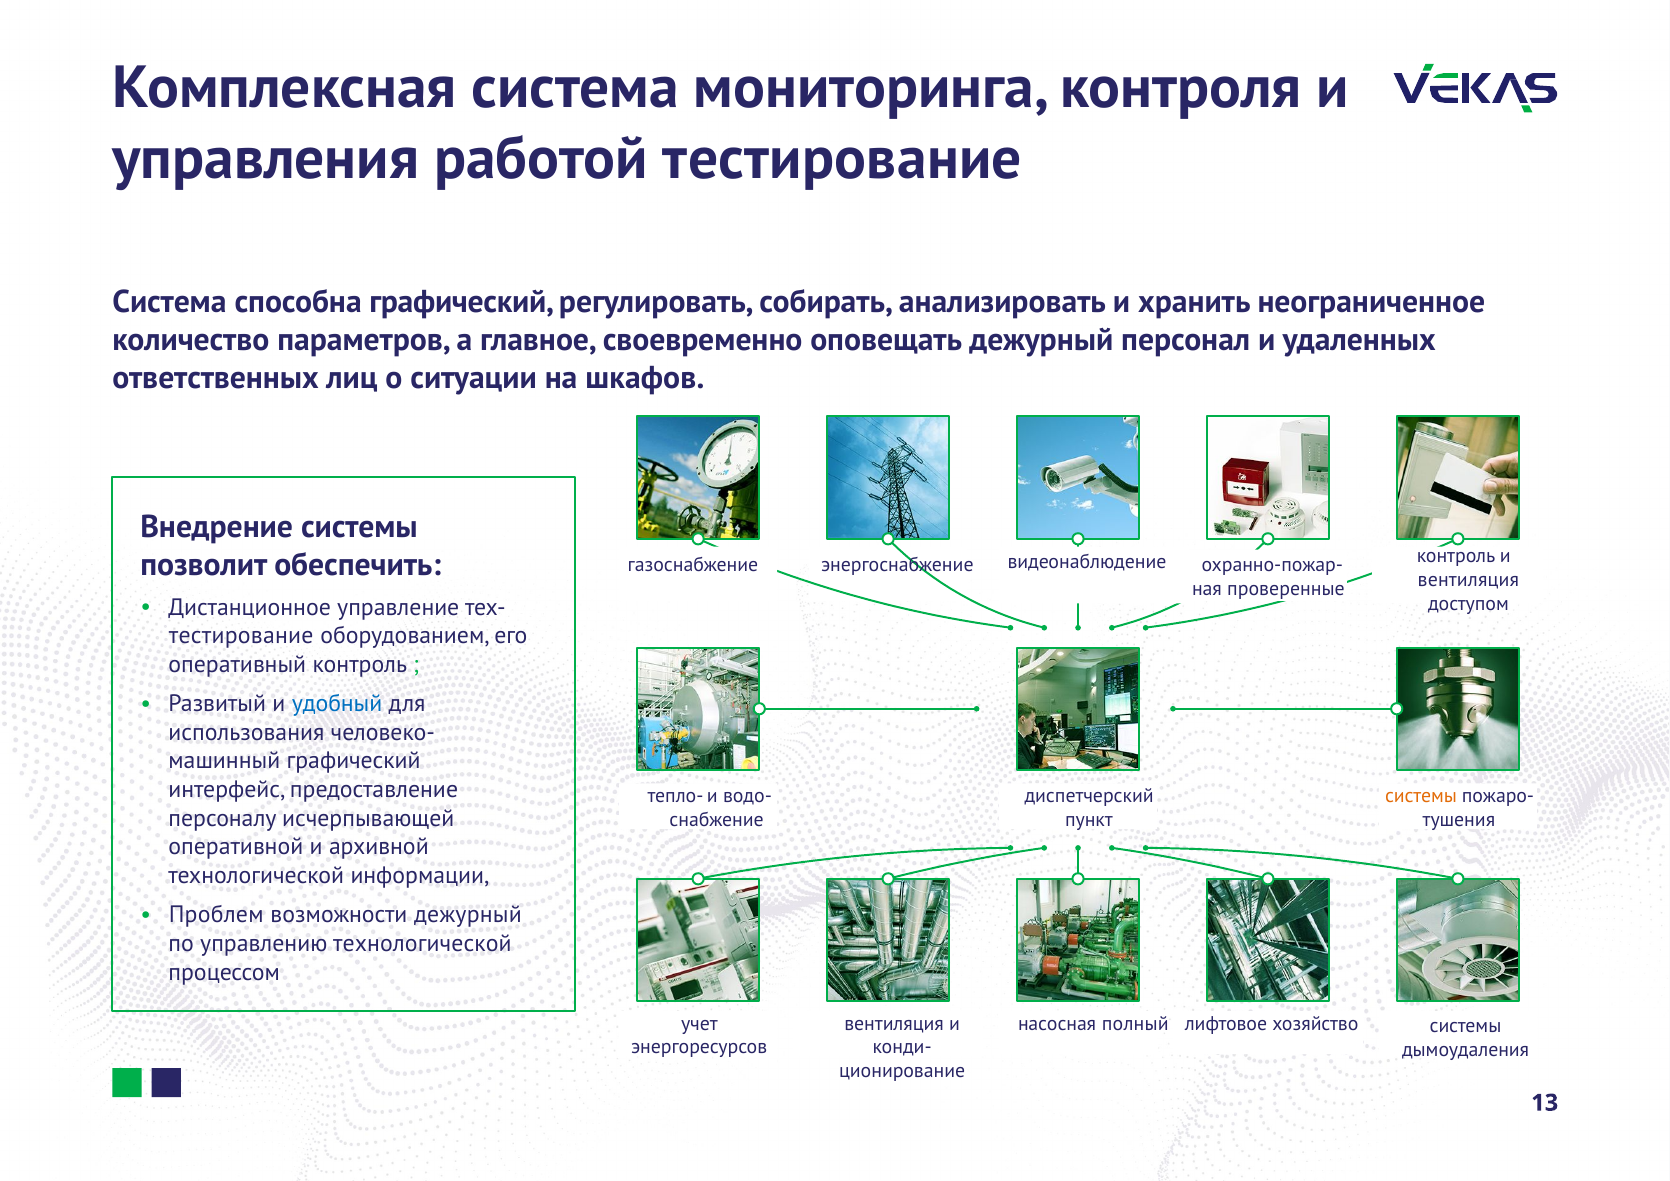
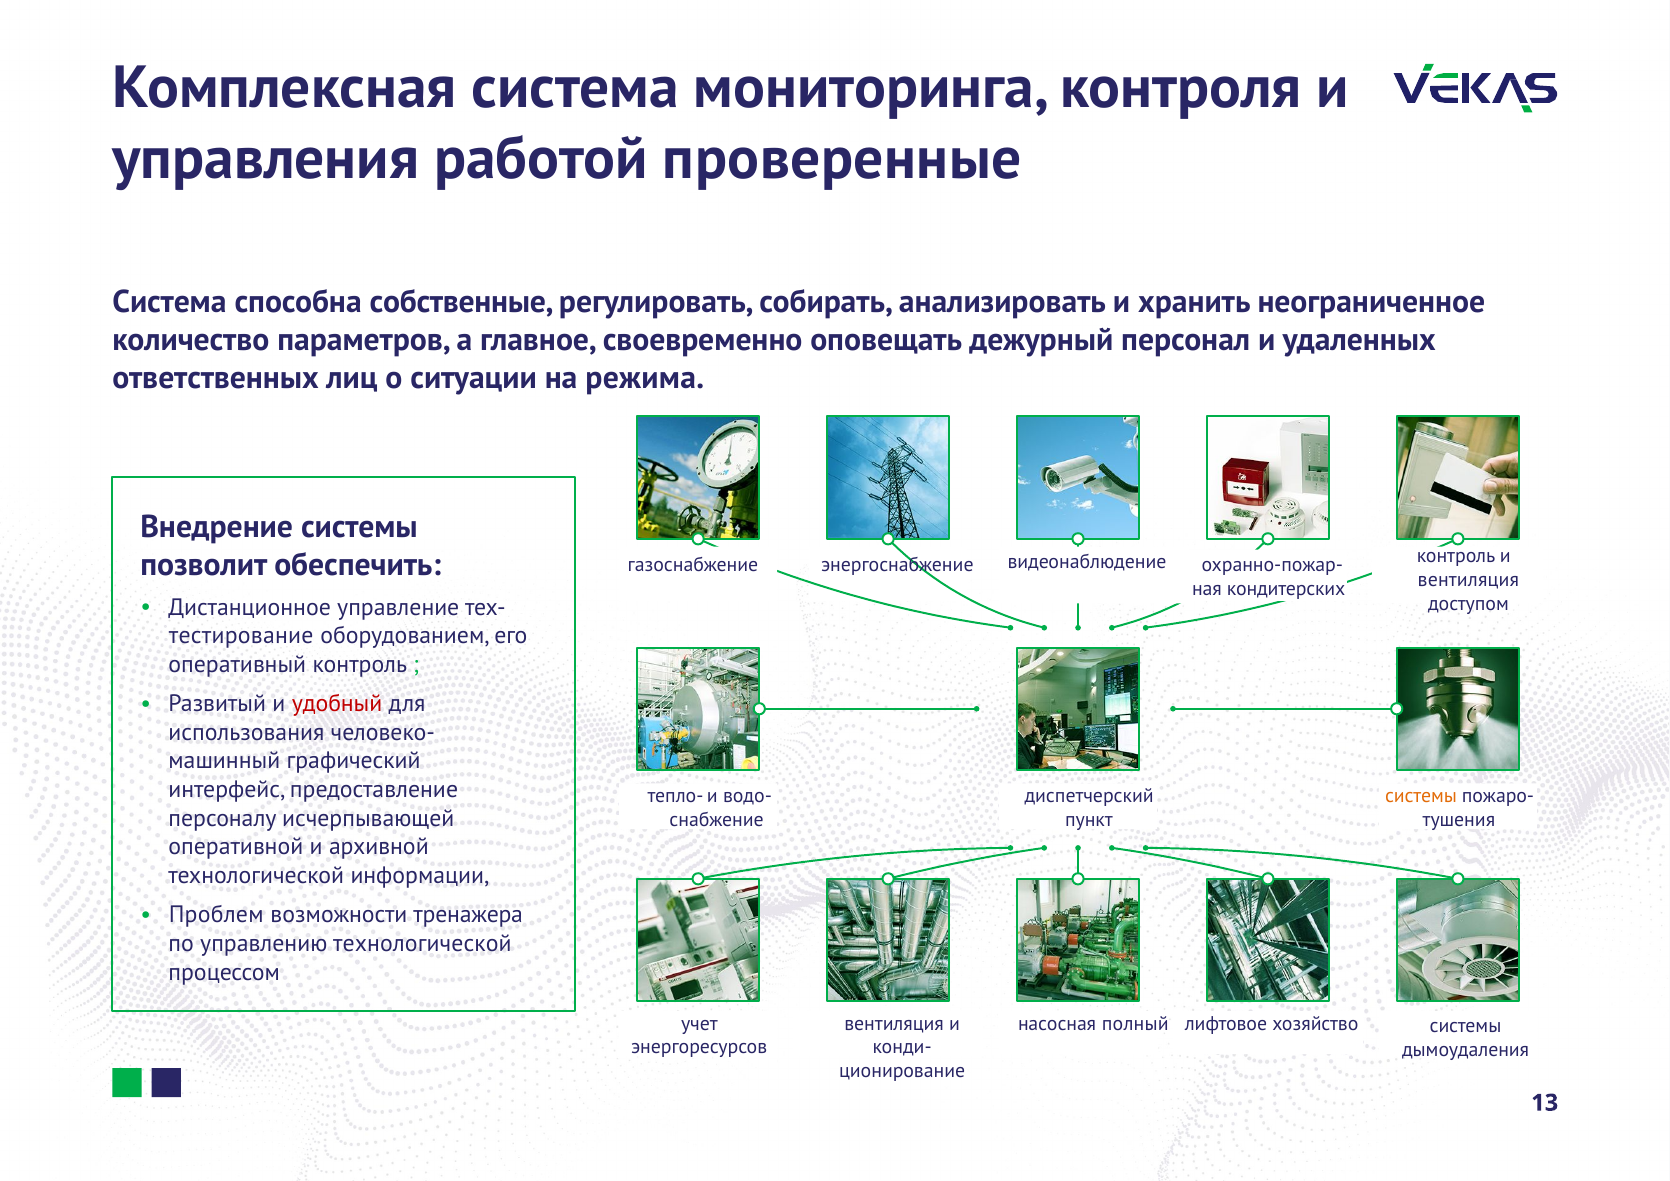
работой тестирование: тестирование -> проверенные (842, 159)
способна графический: графический -> собственные (462, 302)
шкафов: шкафов -> режима (645, 379)
проверенные: проверенные -> кондитерских (1286, 589)
удобный colour: blue -> red (337, 704)
возможности дежурный: дежурный -> тренажера (468, 915)
